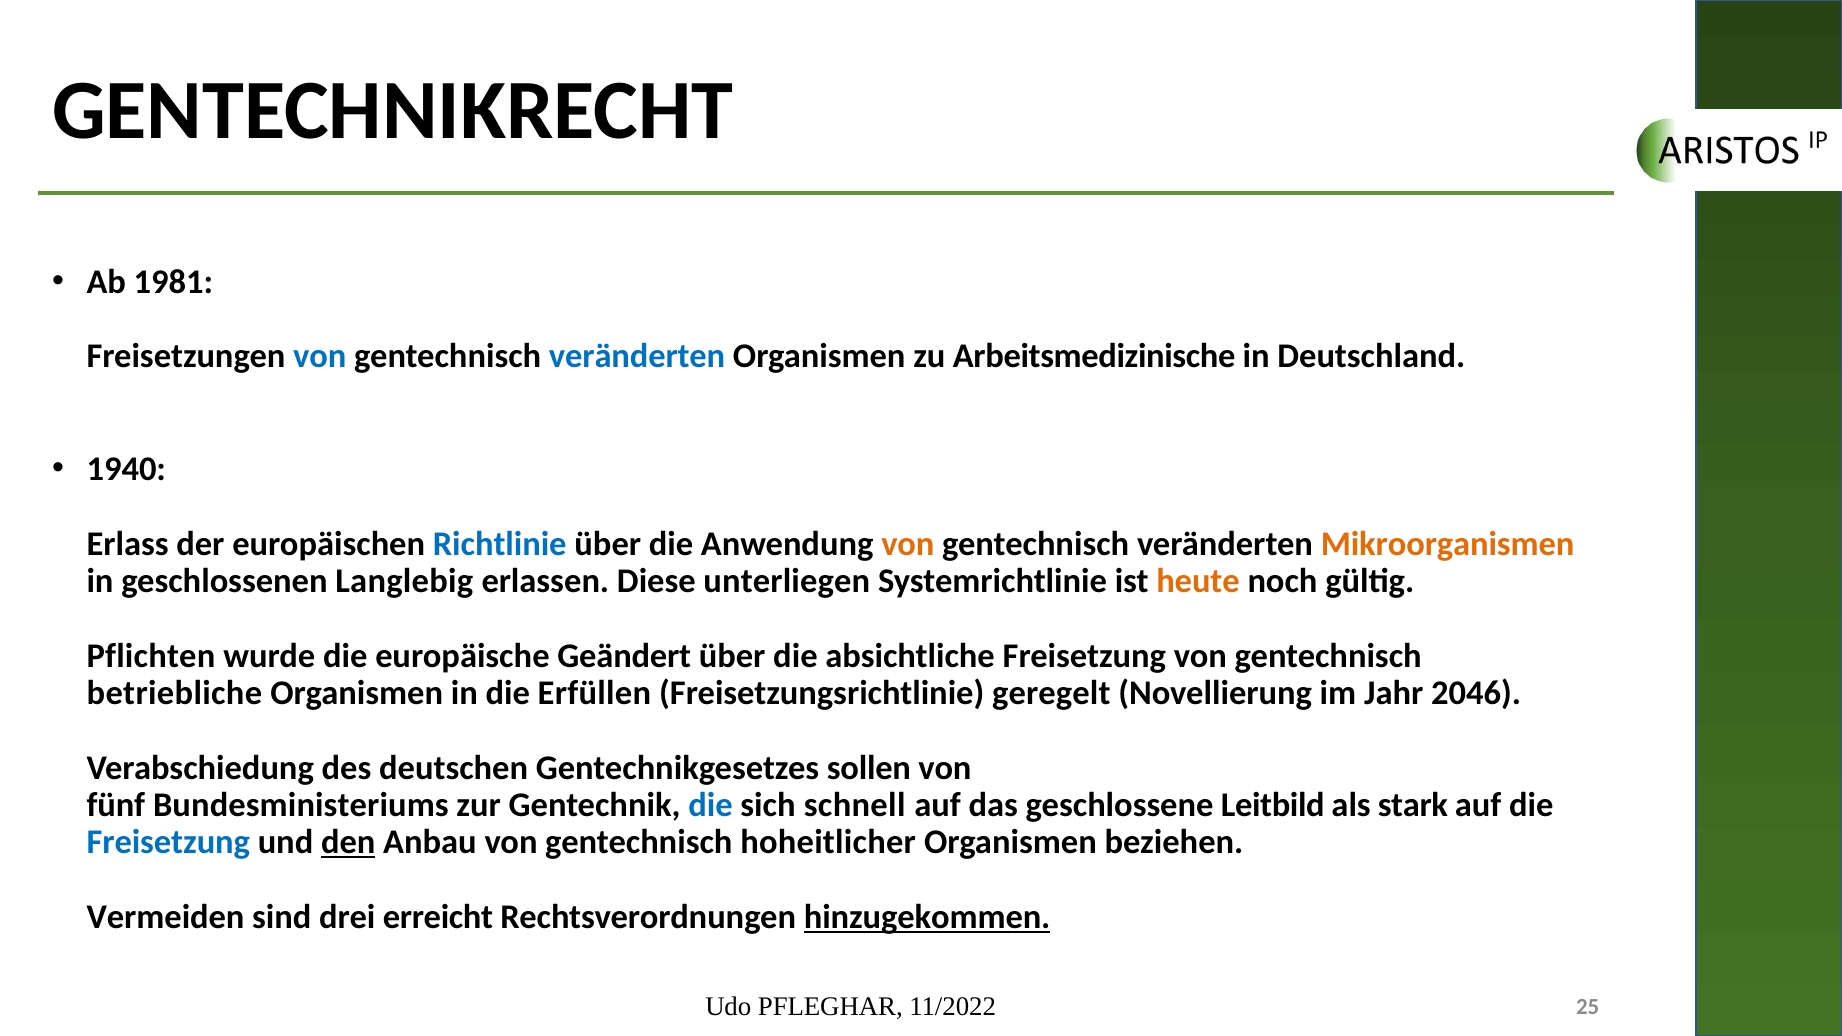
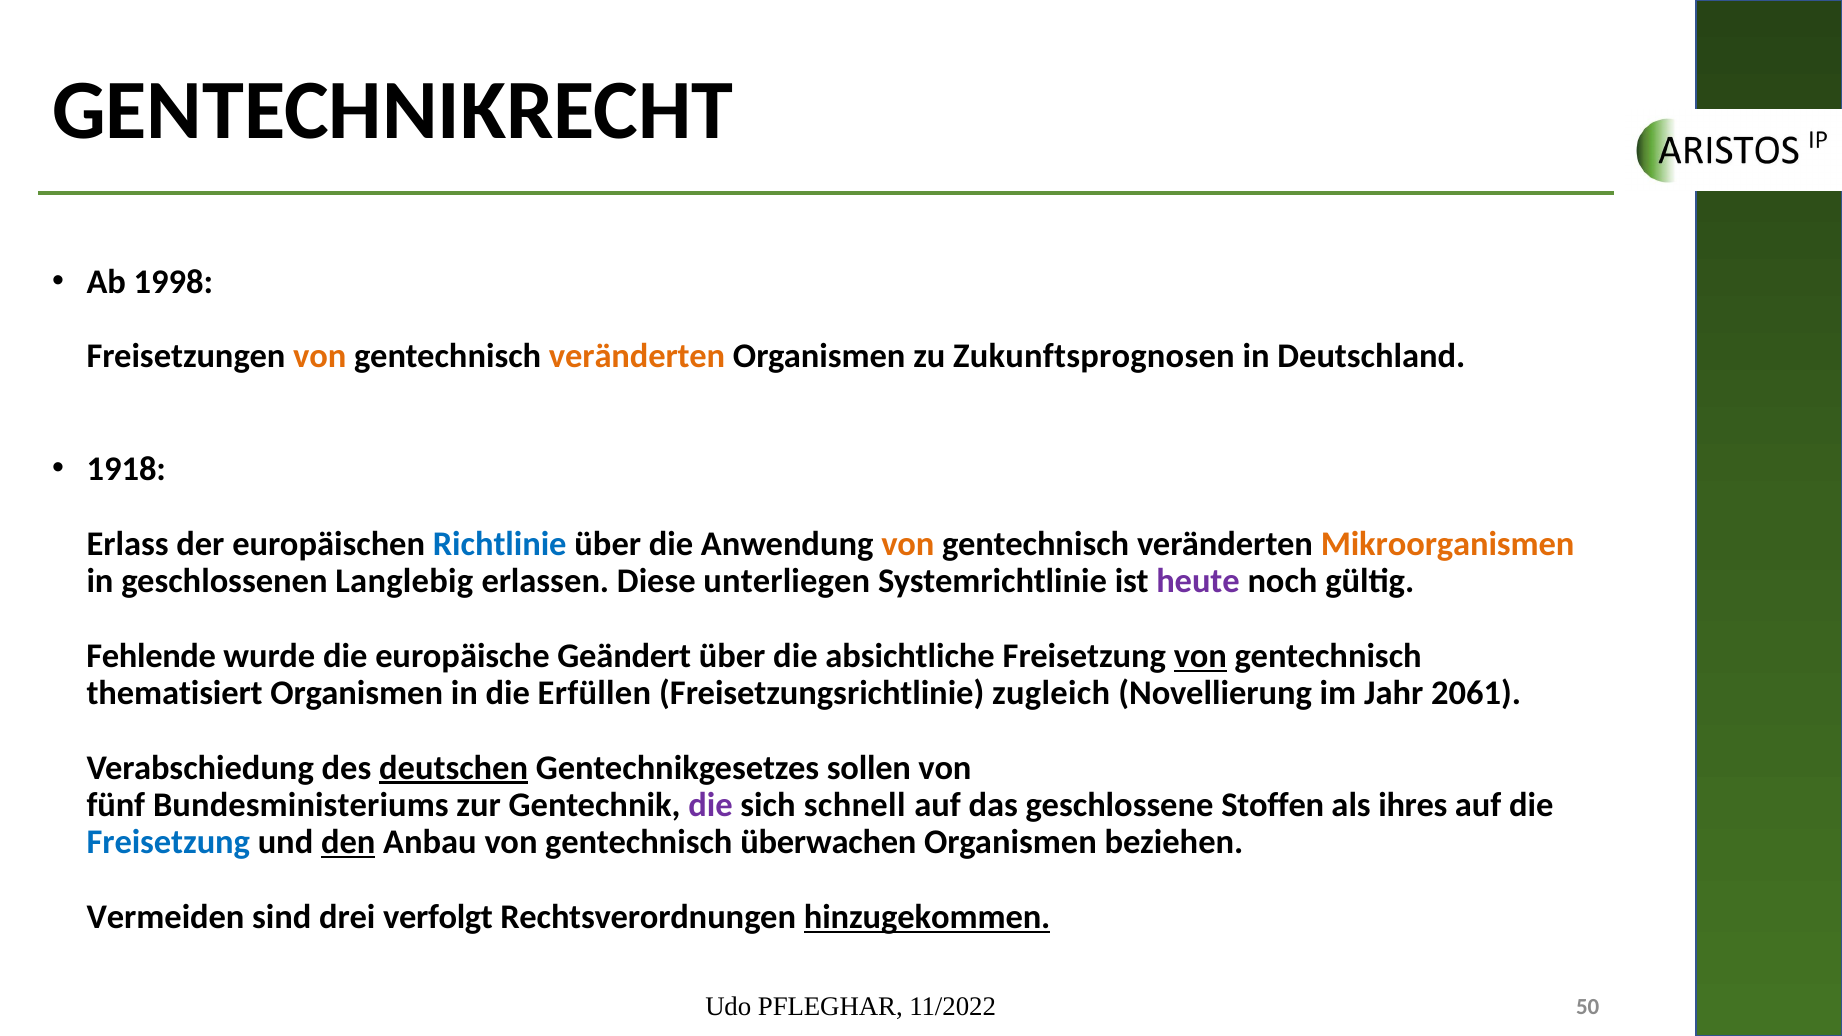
1981: 1981 -> 1998 (173, 282)
von colour: blue -> orange (320, 356)
veränderten colour: blue -> orange (637, 356)
Arbeitsmedizinische: Arbeitsmedizinische -> Zukunftsprognosen (1094, 356)
1940: 1940 -> 1918 (126, 469)
heute colour: orange -> purple (1198, 581)
Pflichten: Pflichten -> Fehlende (151, 656)
von underline: none -> present (1200, 656)
betriebliche: betriebliche -> thematisiert (175, 693)
geregelt: geregelt -> zugleich (1051, 693)
2046: 2046 -> 2061 (1476, 693)
deutschen underline: none -> present (454, 768)
die colour: blue -> purple (710, 805)
Leitbild: Leitbild -> Stoffen (1273, 805)
stark: stark -> ihres (1413, 805)
hoheitlicher: hoheitlicher -> überwachen (828, 842)
erreicht: erreicht -> verfolgt (438, 917)
25: 25 -> 50 (1588, 1007)
